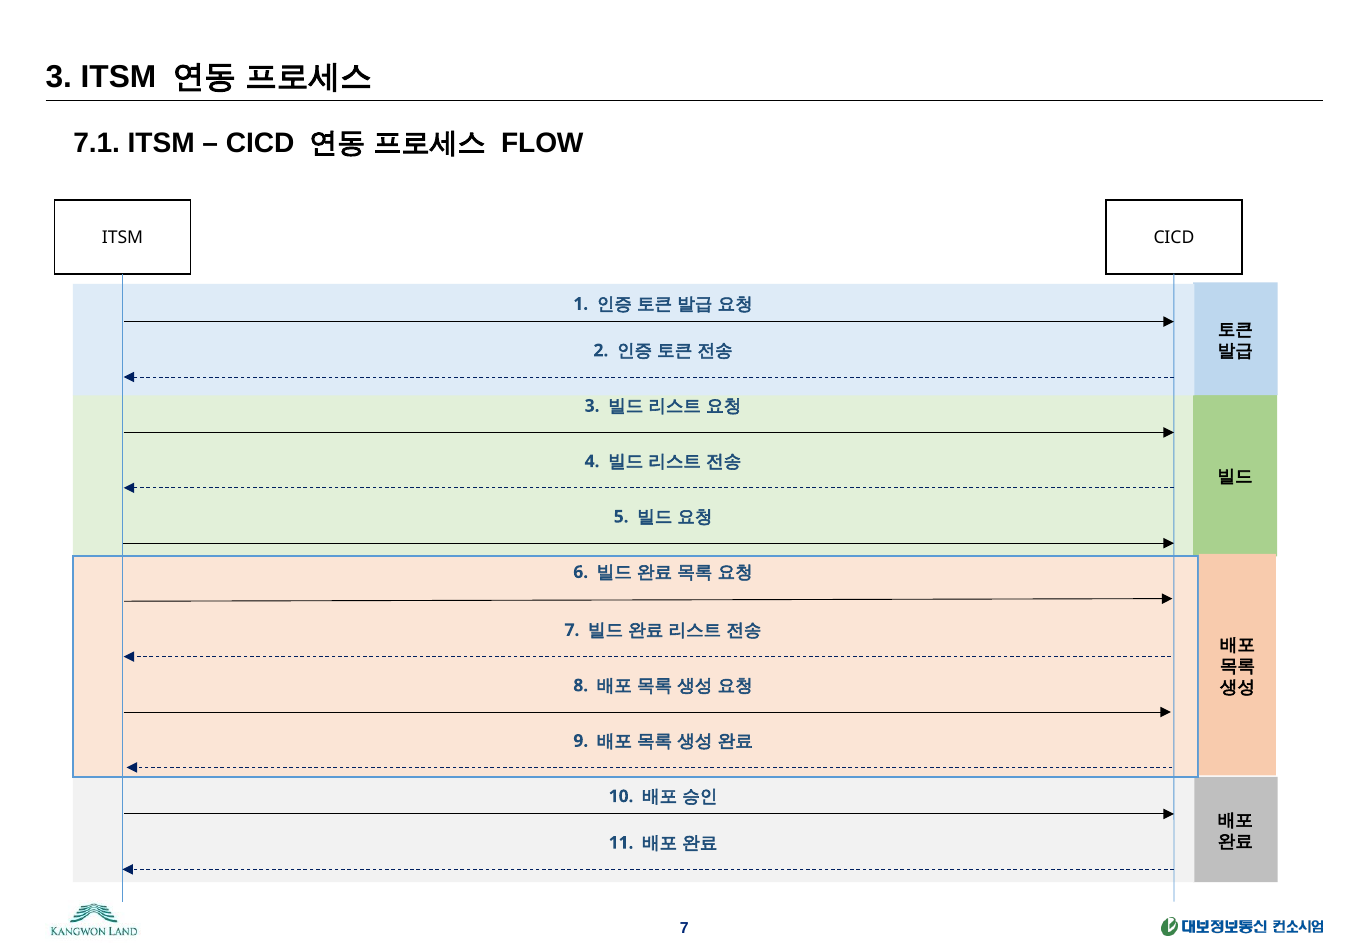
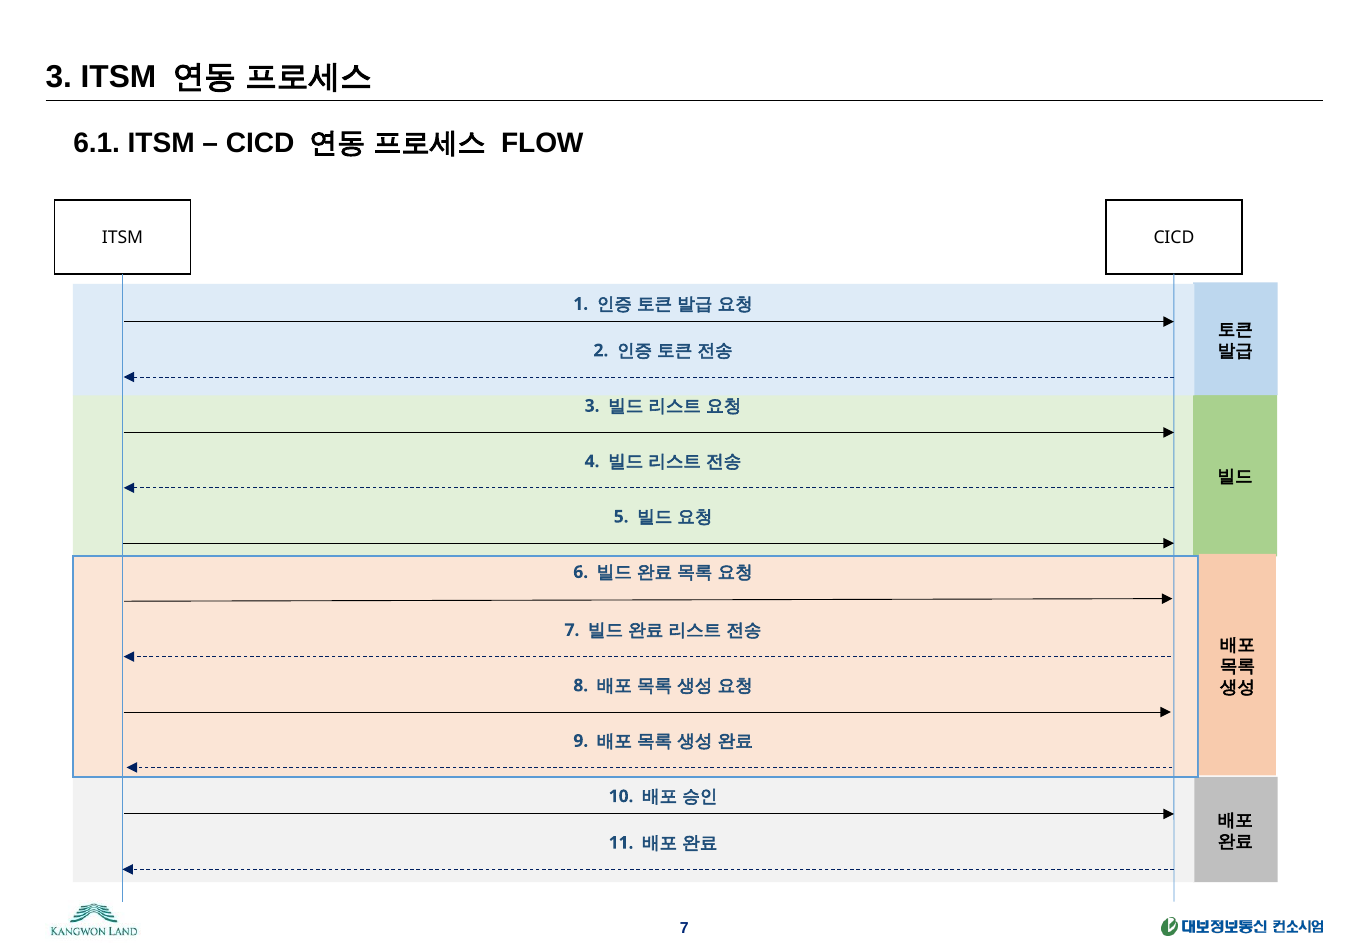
7.1: 7.1 -> 6.1 (97, 143)
